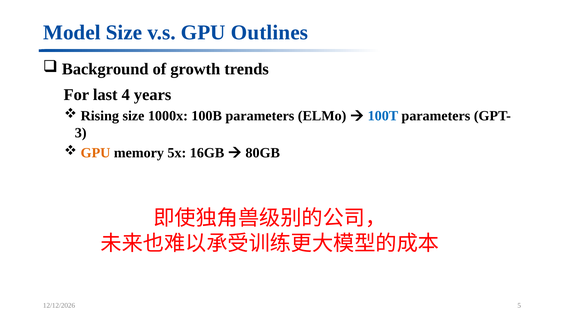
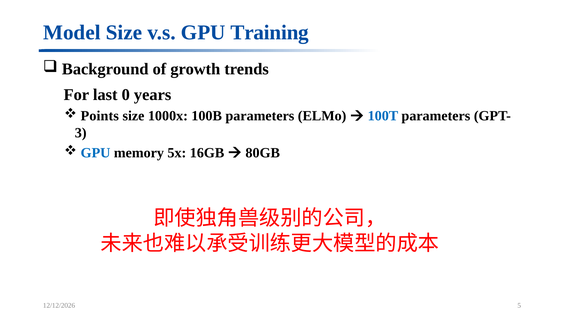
Outlines: Outlines -> Training (270, 33)
4: 4 -> 0 (126, 95)
Rising: Rising -> Points (100, 116)
GPU colour: orange -> blue (96, 153)
